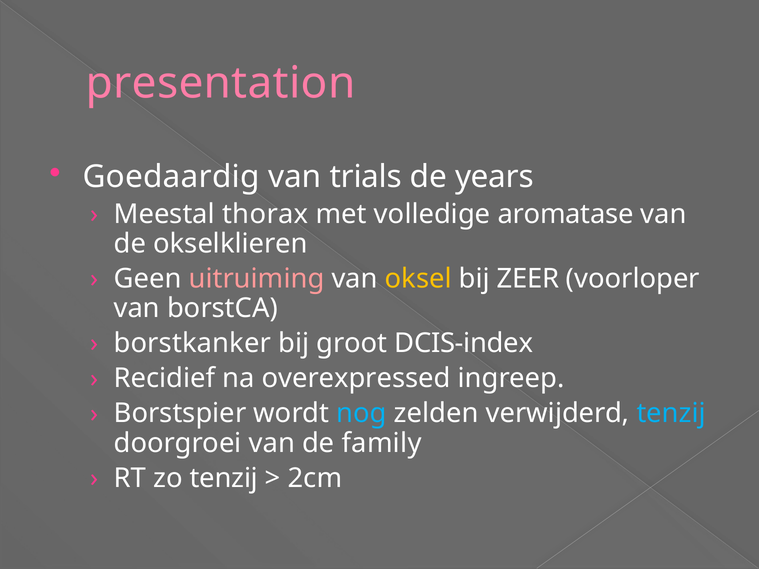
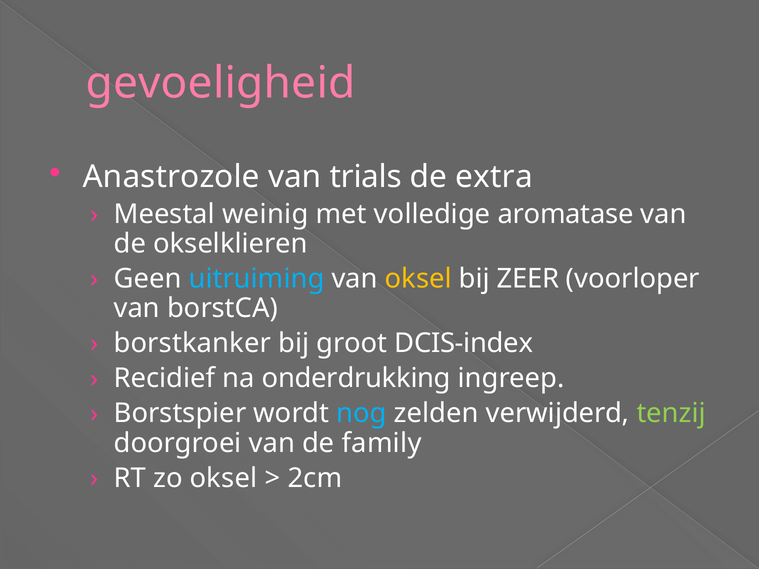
presentation: presentation -> gevoeligheid (221, 83)
Goedaardig: Goedaardig -> Anastrozole (171, 177)
years: years -> extra (494, 177)
thorax: thorax -> weinig (265, 214)
uitruiming colour: pink -> light blue (257, 279)
overexpressed: overexpressed -> onderdrukking (356, 379)
tenzij colour: light blue -> light green (671, 414)
zo tenzij: tenzij -> oksel (224, 478)
